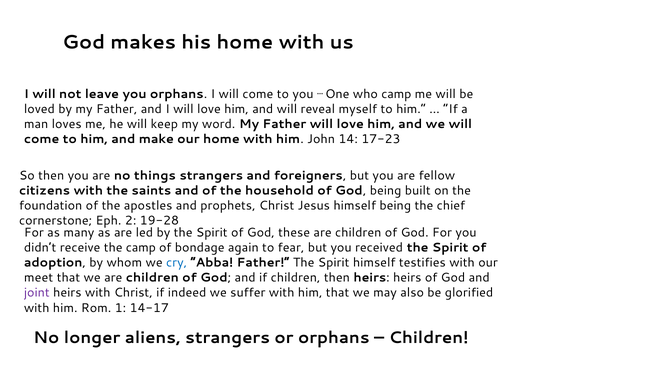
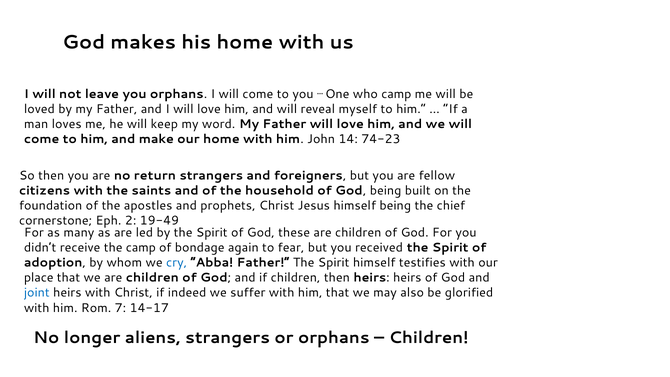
17-23: 17-23 -> 74-23 (381, 139)
things: things -> return (155, 175)
19-28: 19-28 -> 19-49 (159, 221)
meet: meet -> place (39, 278)
joint colour: purple -> blue (37, 293)
1: 1 -> 7 (120, 308)
